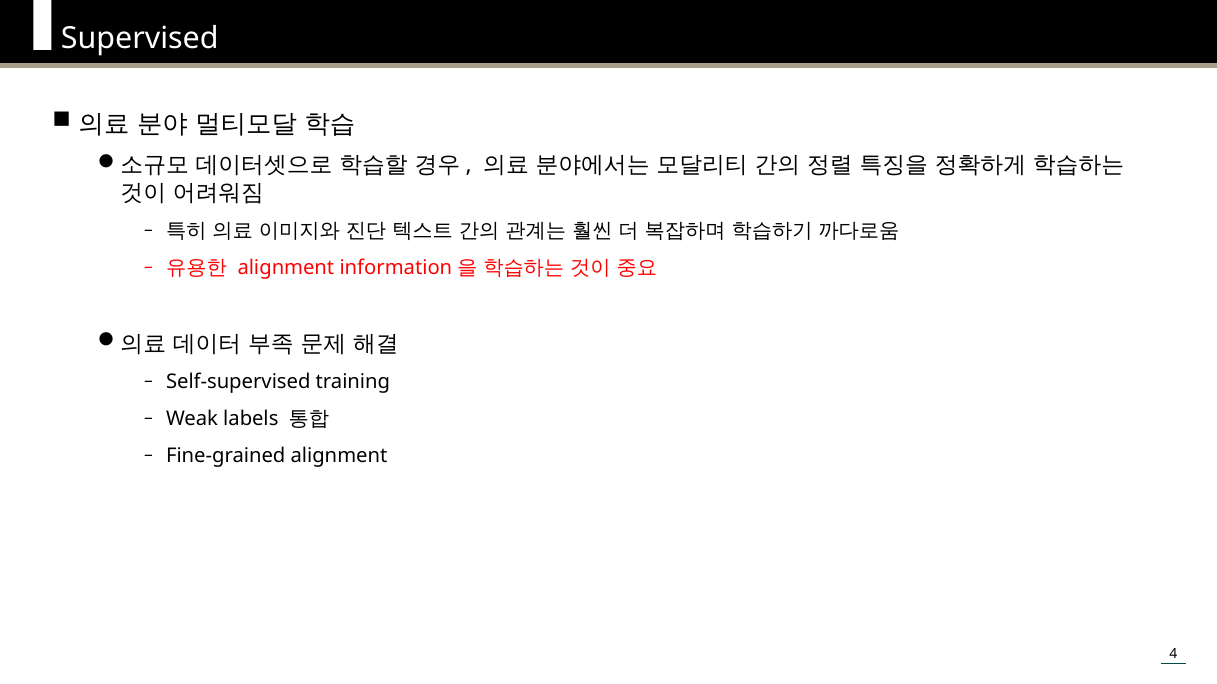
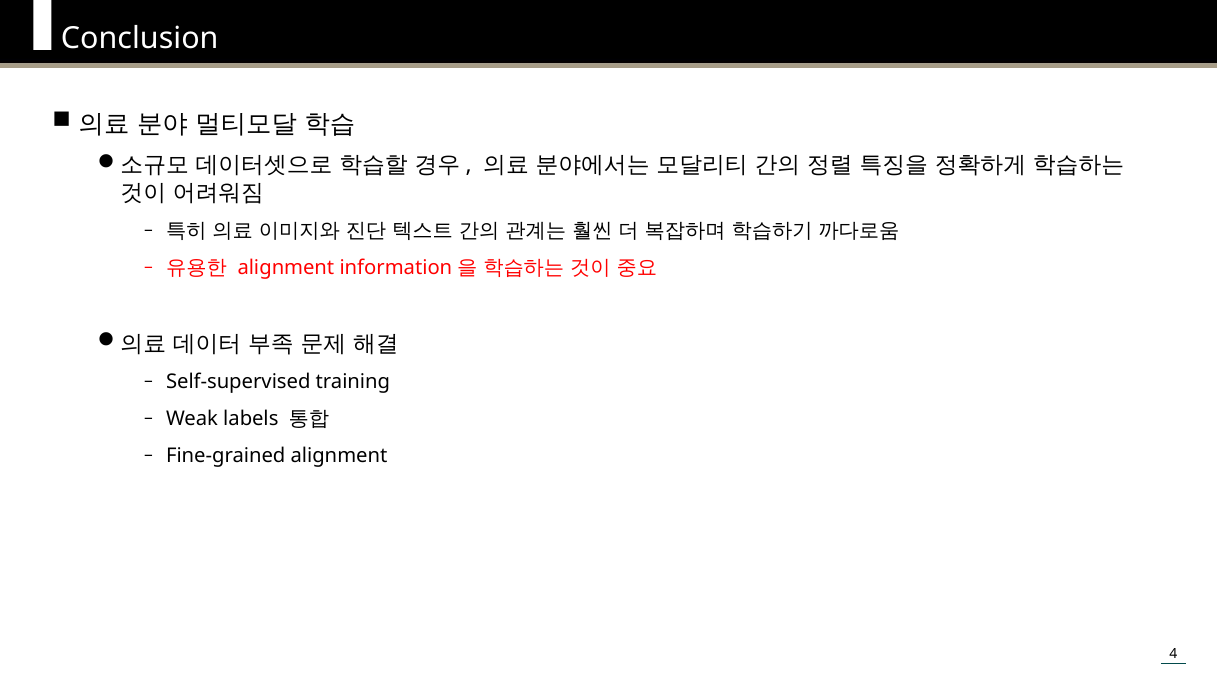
Supervised: Supervised -> Conclusion (140, 39)
